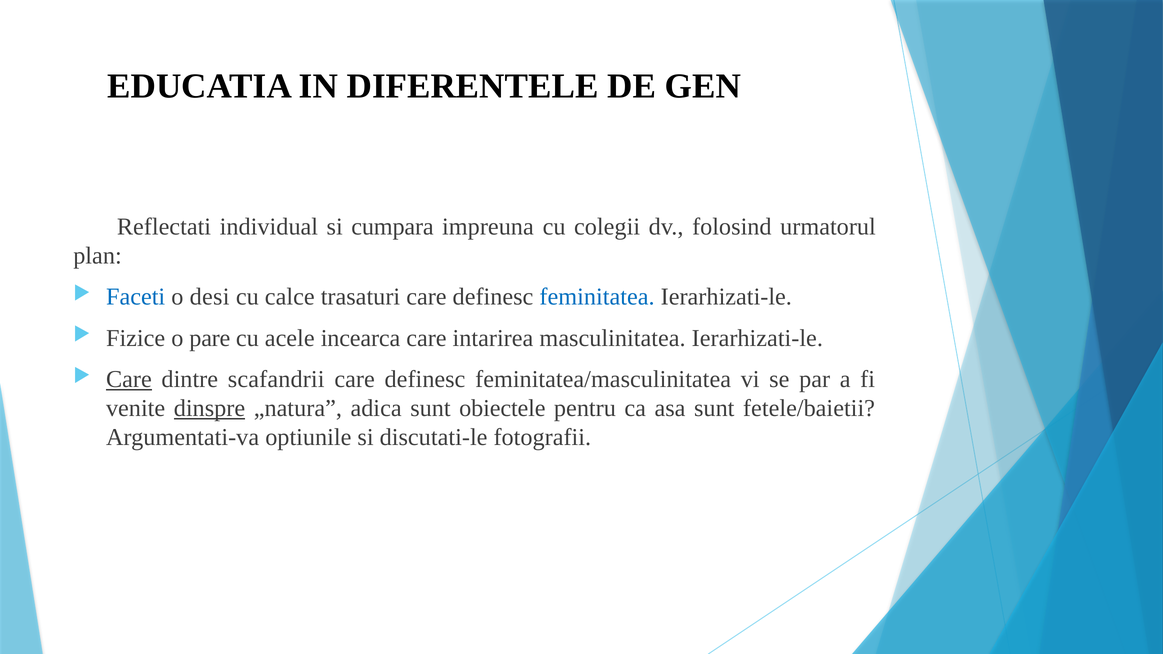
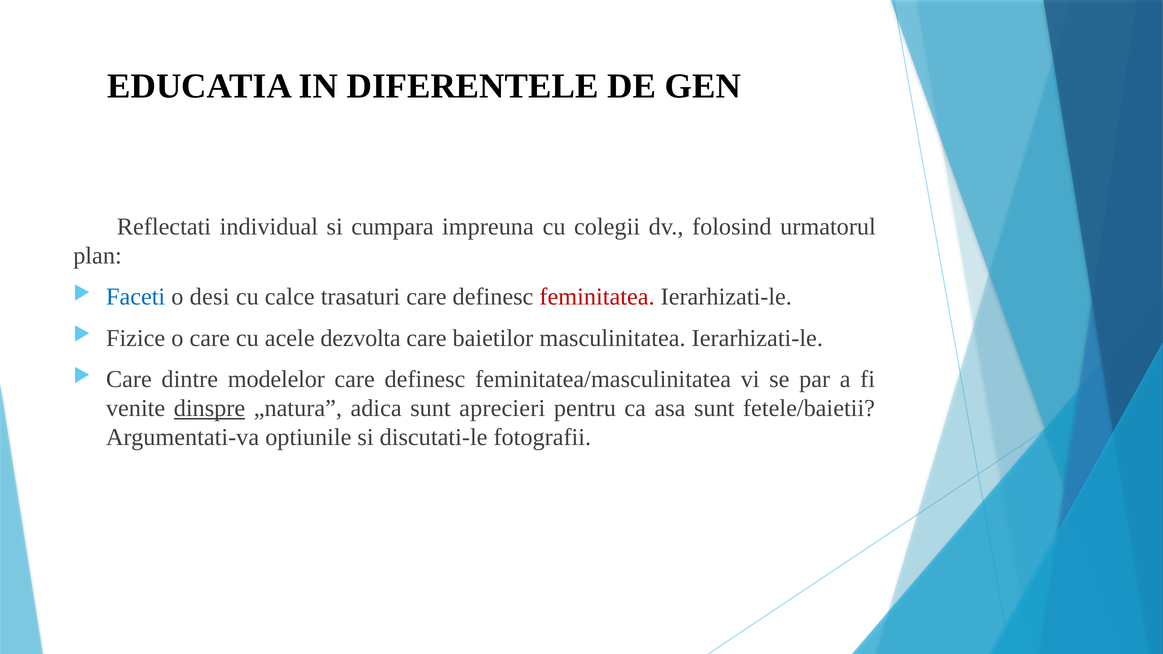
feminitatea colour: blue -> red (597, 297)
o pare: pare -> care (210, 338)
incearca: incearca -> dezvolta (361, 338)
intarirea: intarirea -> baietilor (493, 338)
Care underline: present -> none (129, 379)
scafandrii: scafandrii -> modelelor (276, 379)
obiectele: obiectele -> aprecieri (502, 409)
